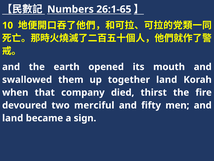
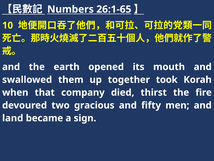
together land: land -> took (167, 79)
merciful: merciful -> gracious (94, 105)
